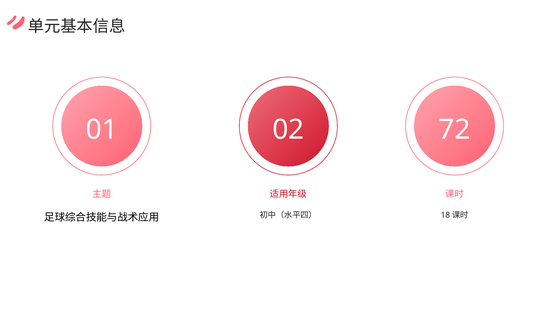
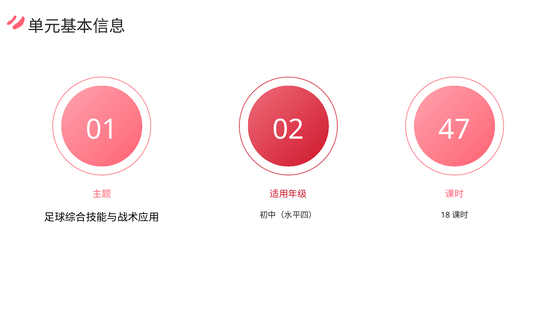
72: 72 -> 47 (455, 130)
